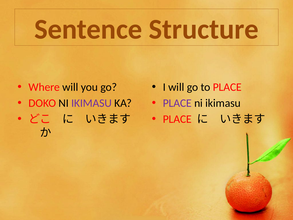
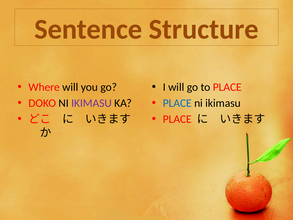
PLACE colour: purple -> blue (177, 103)
